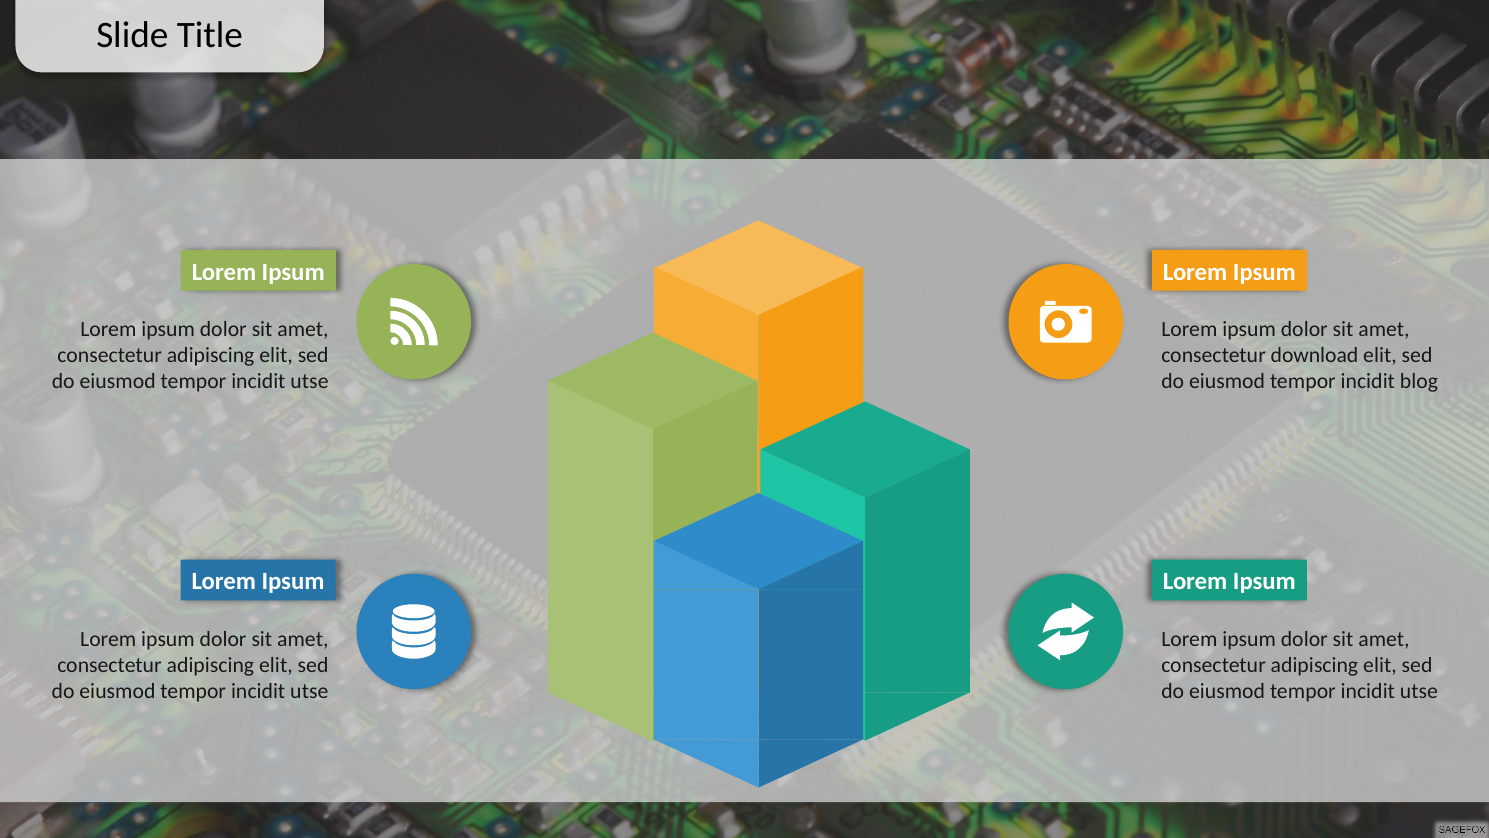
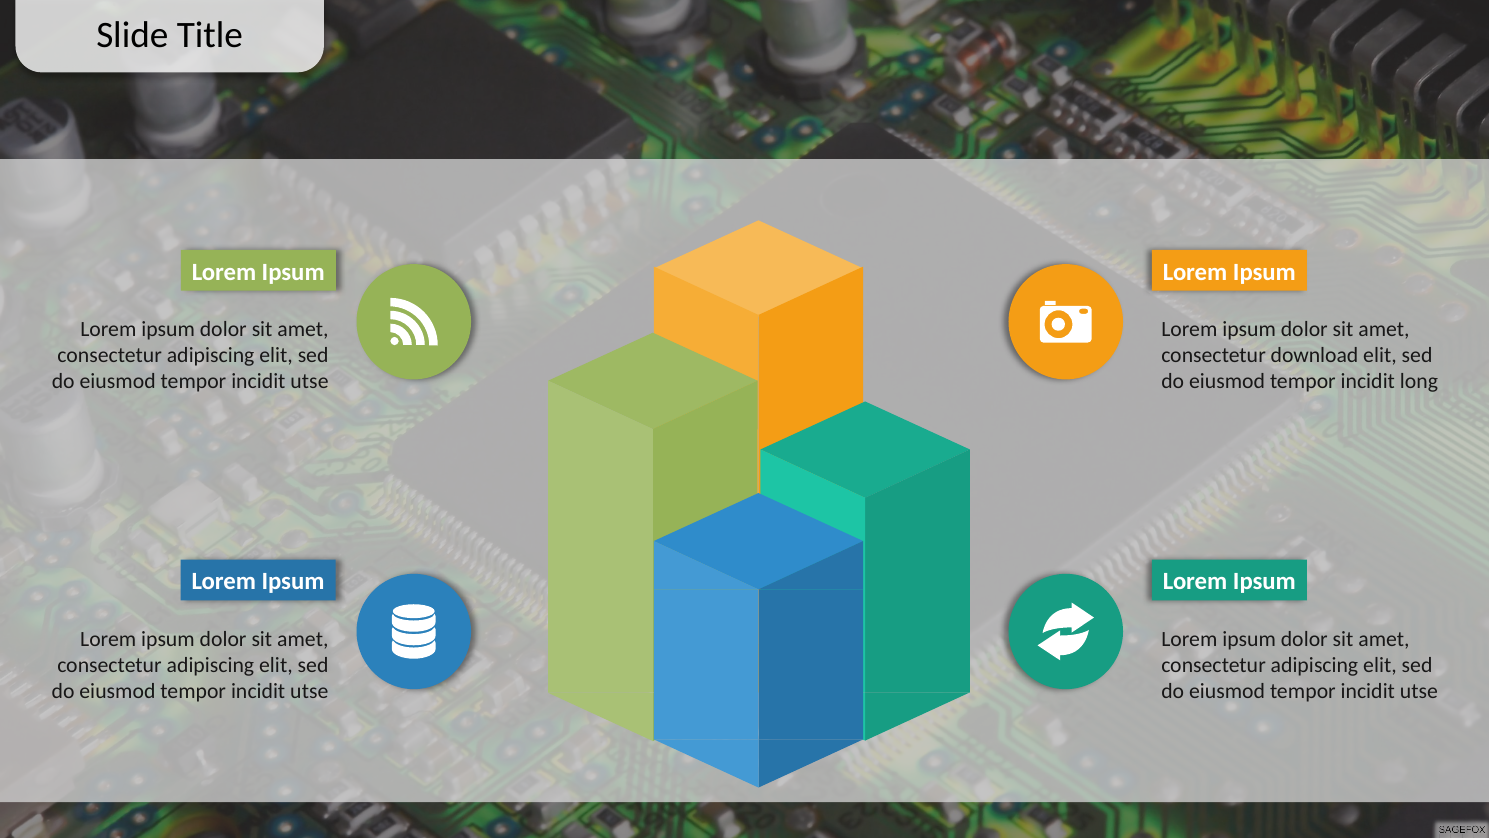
blog: blog -> long (1419, 381)
